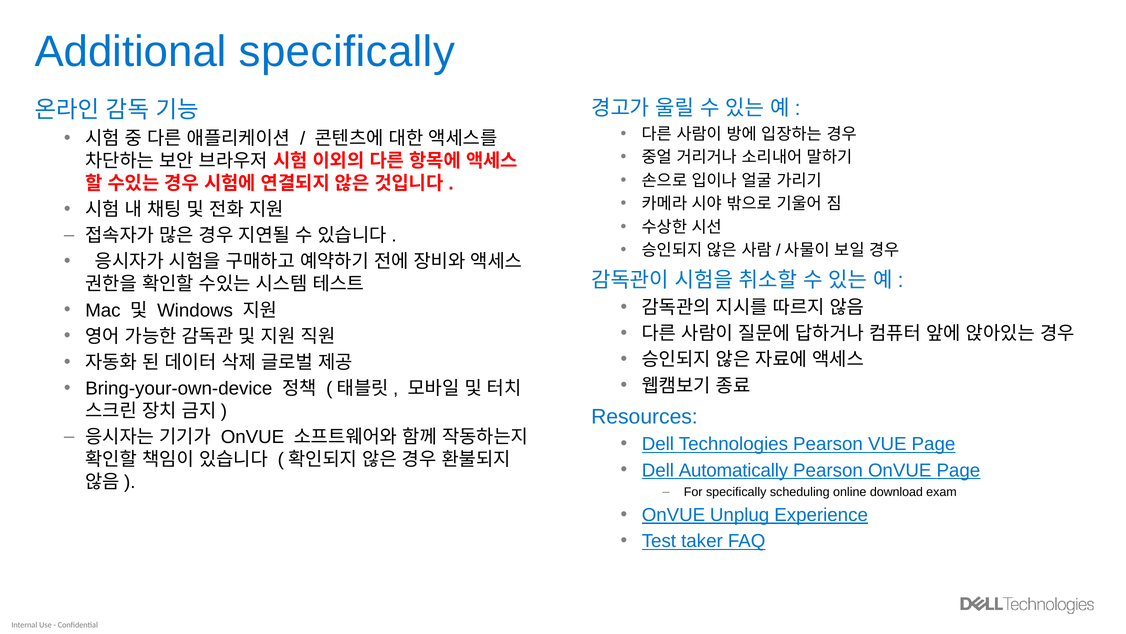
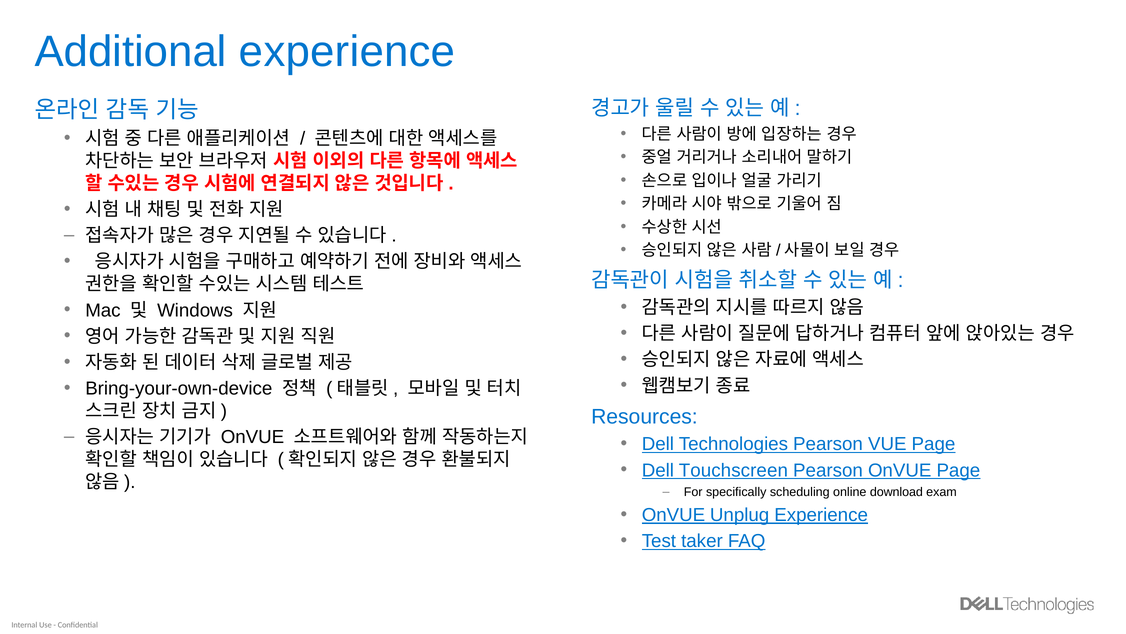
Additional specifically: specifically -> experience (347, 52)
Automatically: Automatically -> Touchscreen (733, 470)
